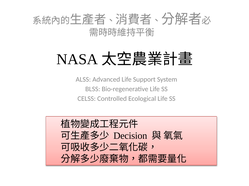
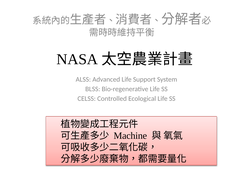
Decision: Decision -> Machine (130, 136)
